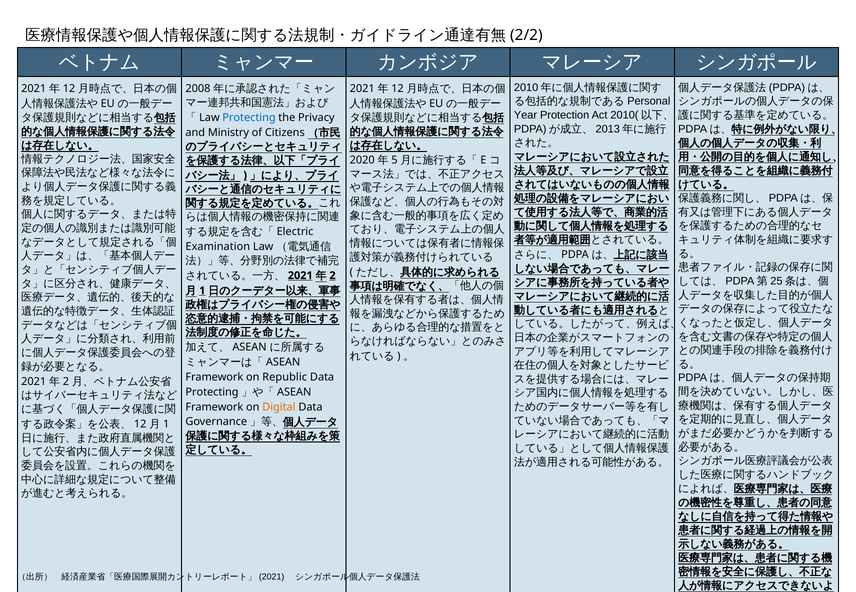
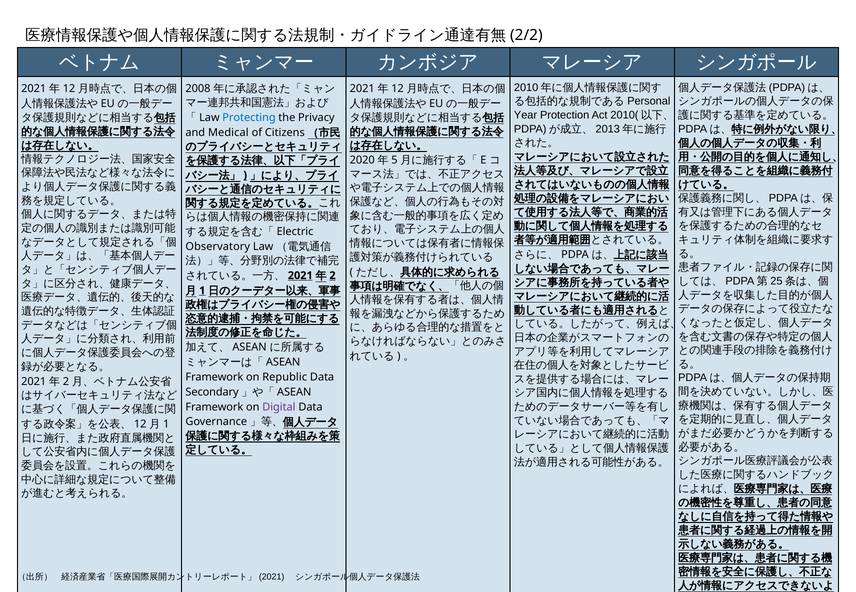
Ministry: Ministry -> Medical (228, 133)
Examination: Examination -> Observatory (218, 247)
Protecting: Protecting -> Secondary (212, 392)
Digital colour: orange -> purple (279, 407)
